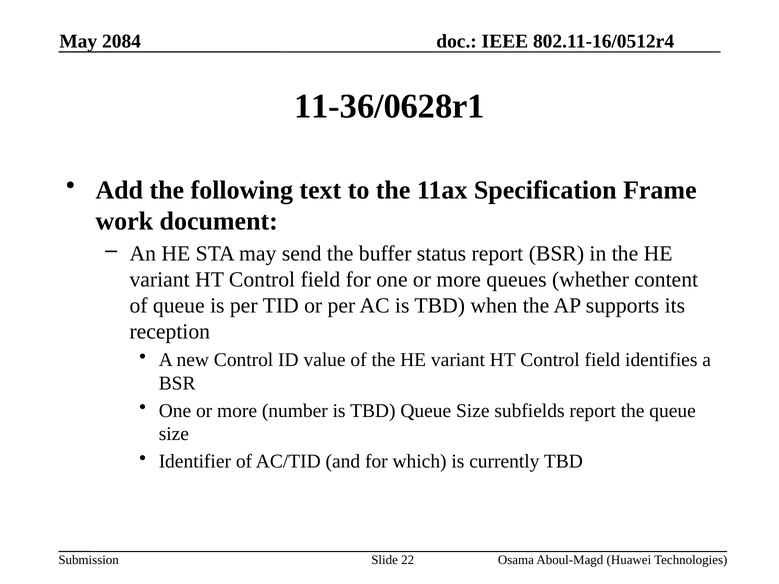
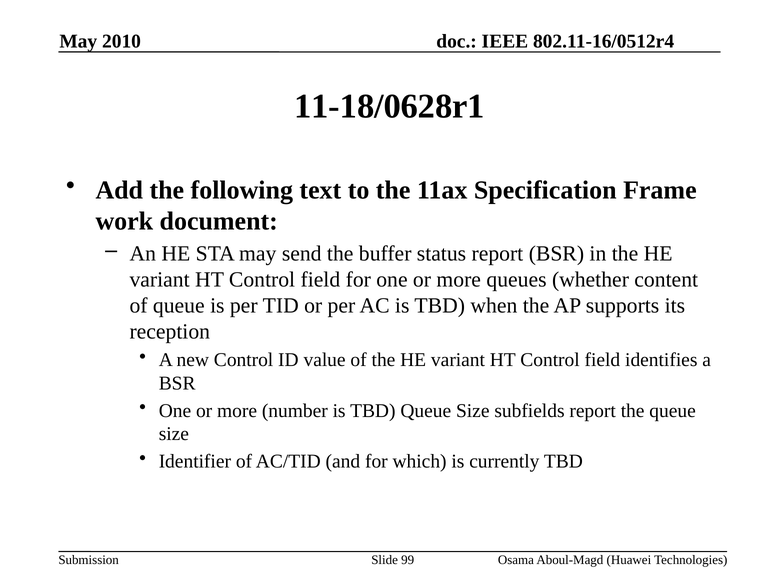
2084: 2084 -> 2010 (122, 42)
11-36/0628r1: 11-36/0628r1 -> 11-18/0628r1 (389, 106)
22: 22 -> 99 (408, 560)
